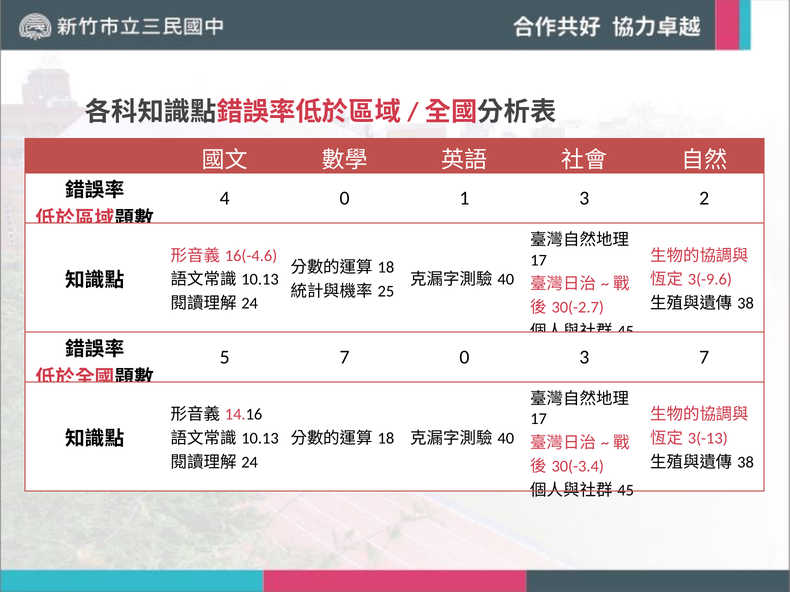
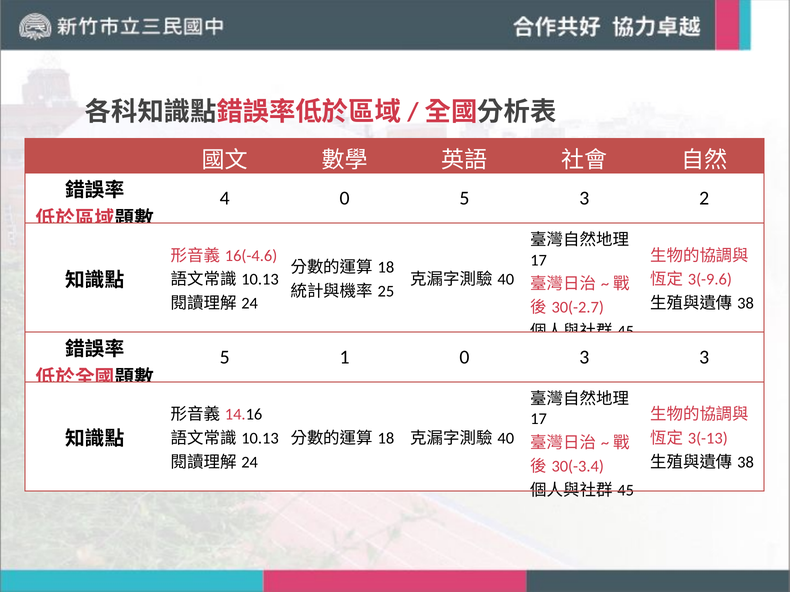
0 1: 1 -> 5 (464, 199)
5 7: 7 -> 1 (345, 358)
3 7: 7 -> 3 (704, 358)
